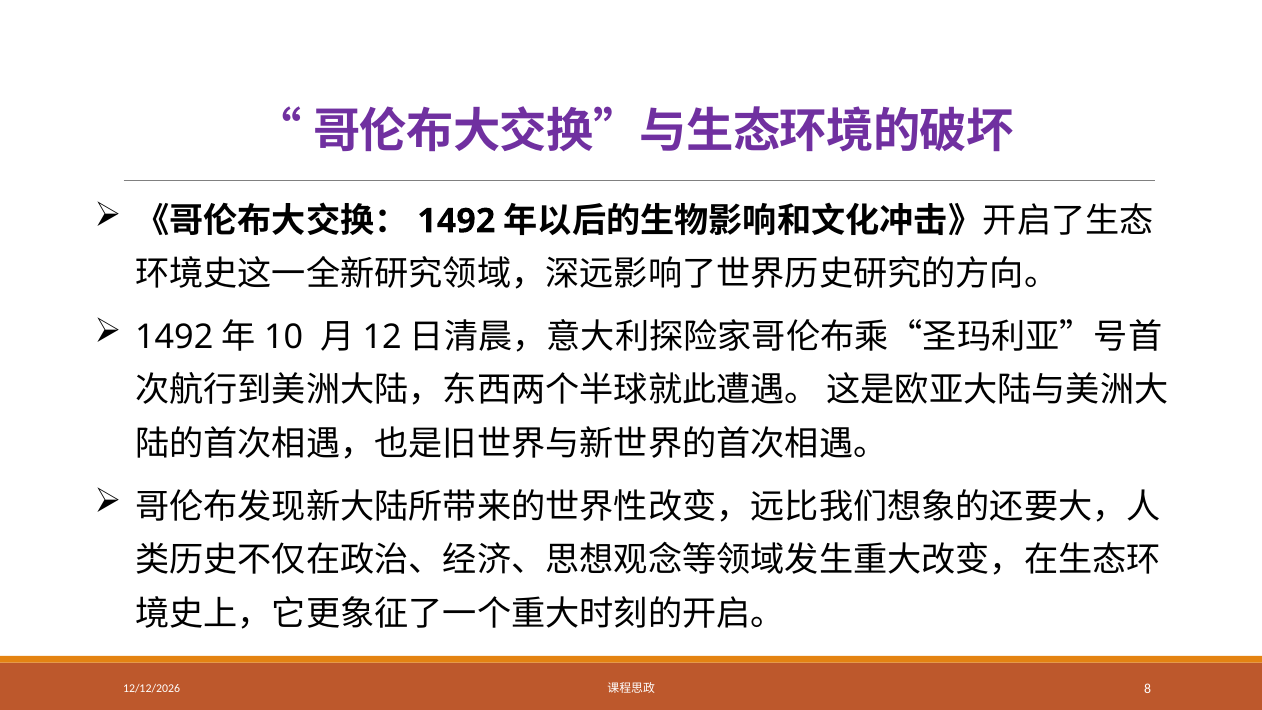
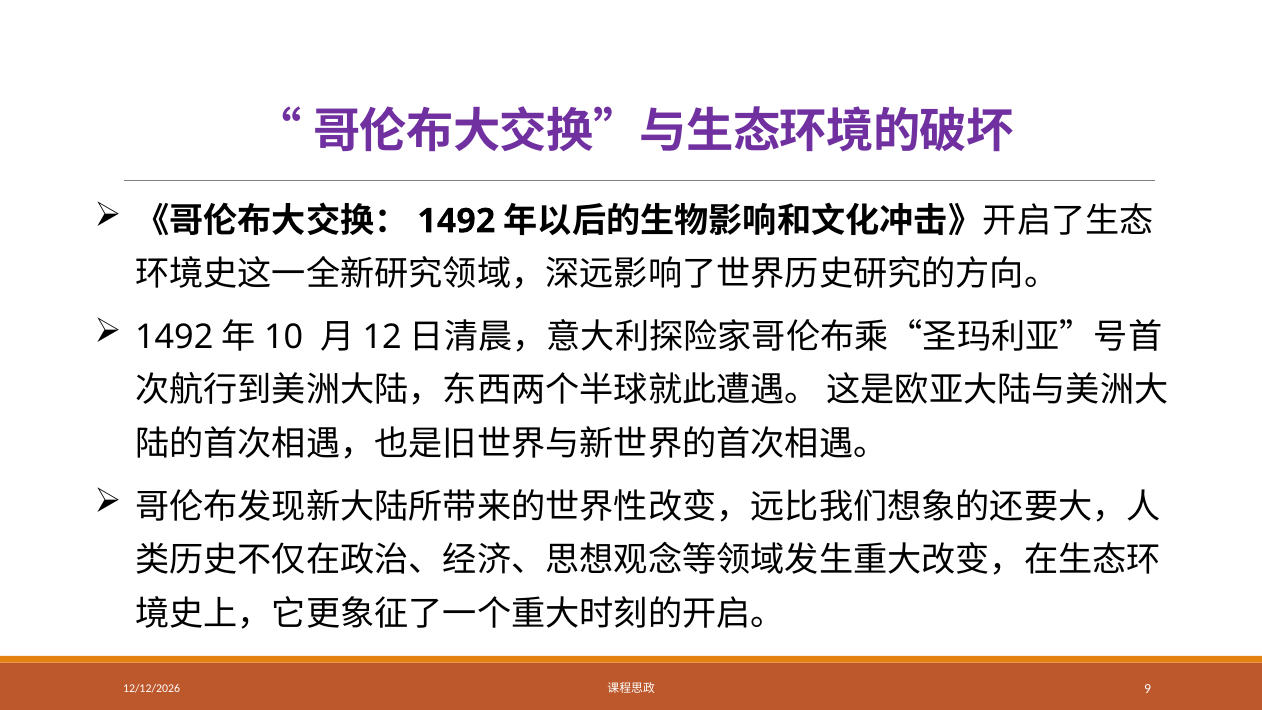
8: 8 -> 9 (1148, 688)
